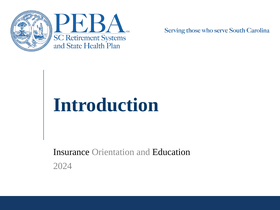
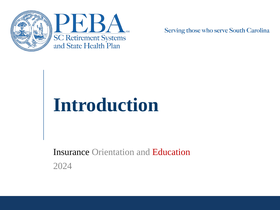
Education colour: black -> red (171, 152)
